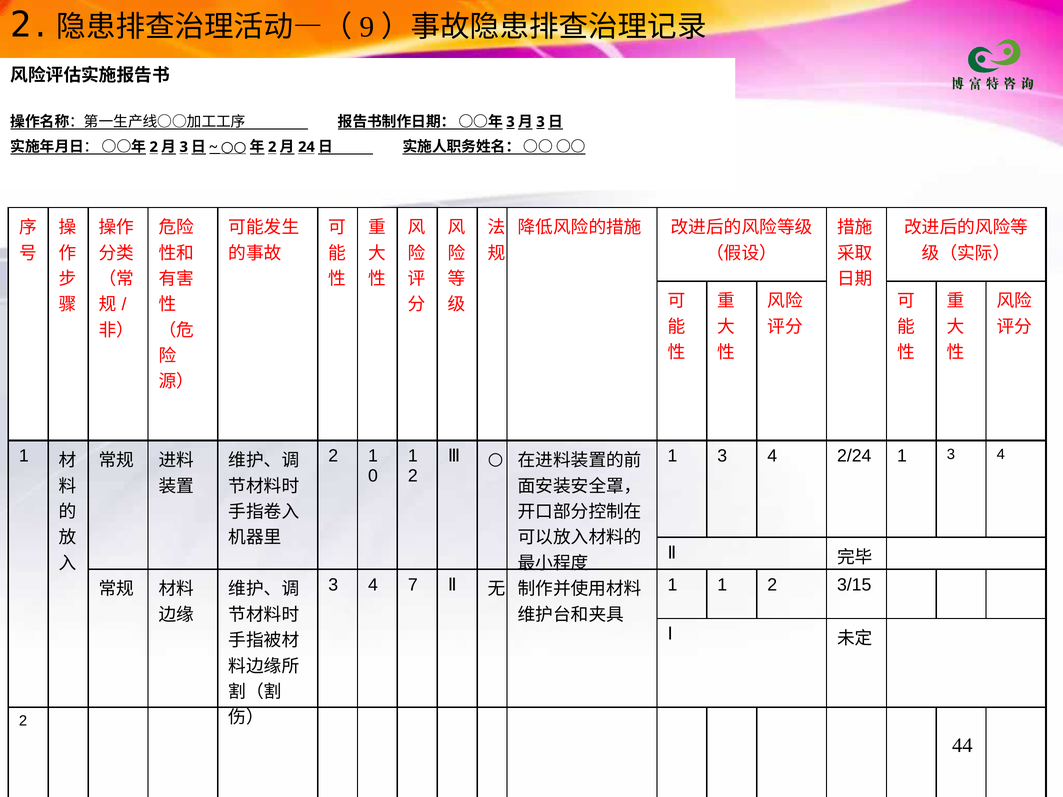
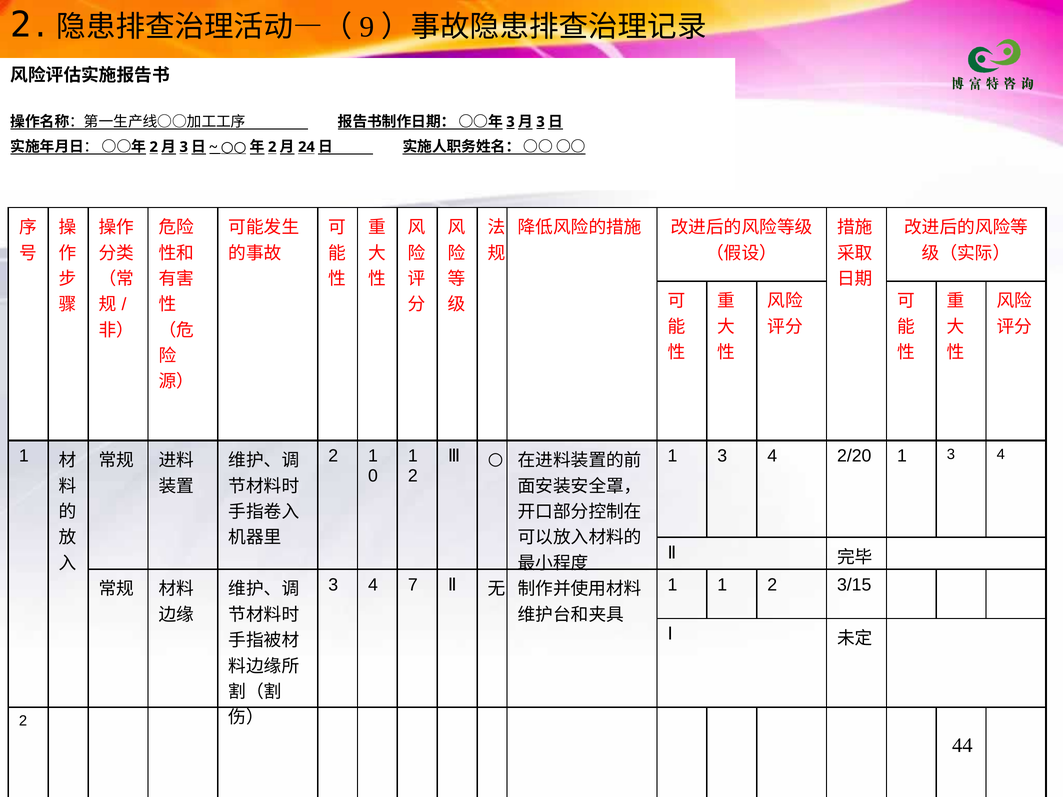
2/24: 2/24 -> 2/20 (854, 456)
